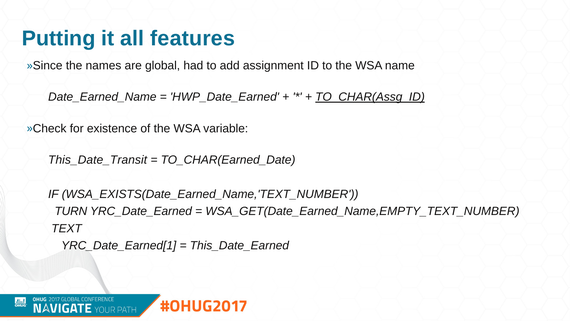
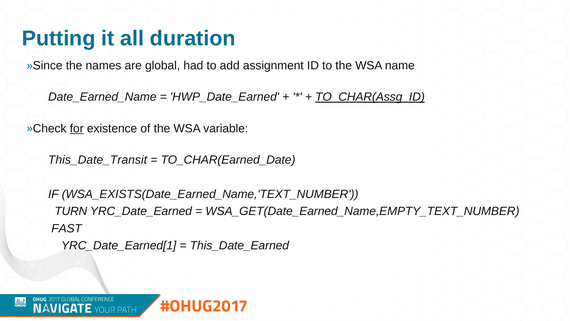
features: features -> duration (193, 38)
for underline: none -> present (77, 128)
TEXT: TEXT -> FAST (67, 228)
